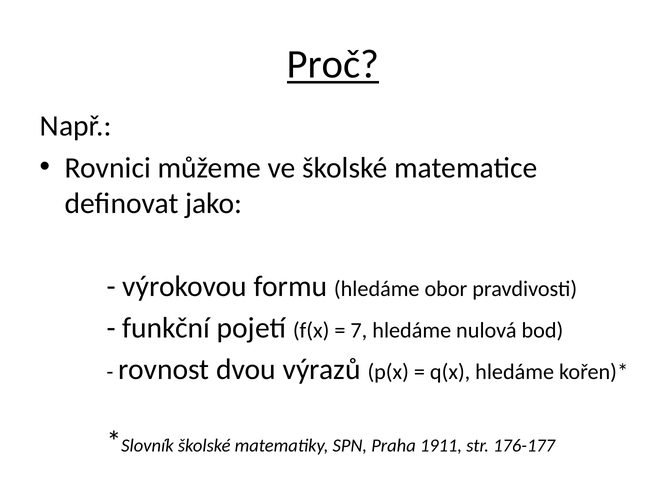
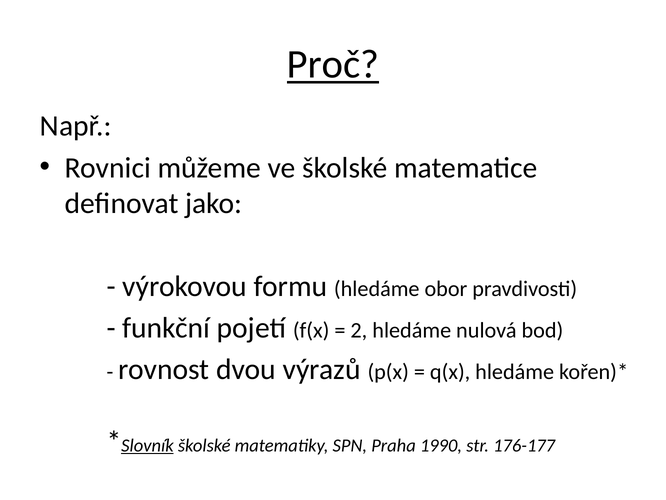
7: 7 -> 2 (359, 330)
Slovník underline: none -> present (147, 445)
1911: 1911 -> 1990 (441, 445)
